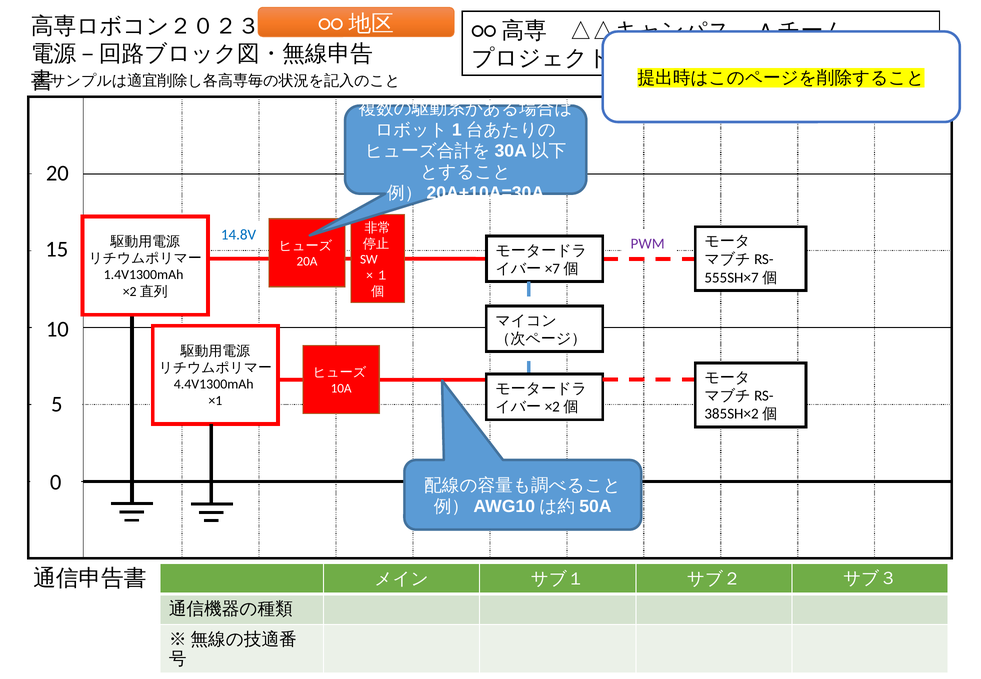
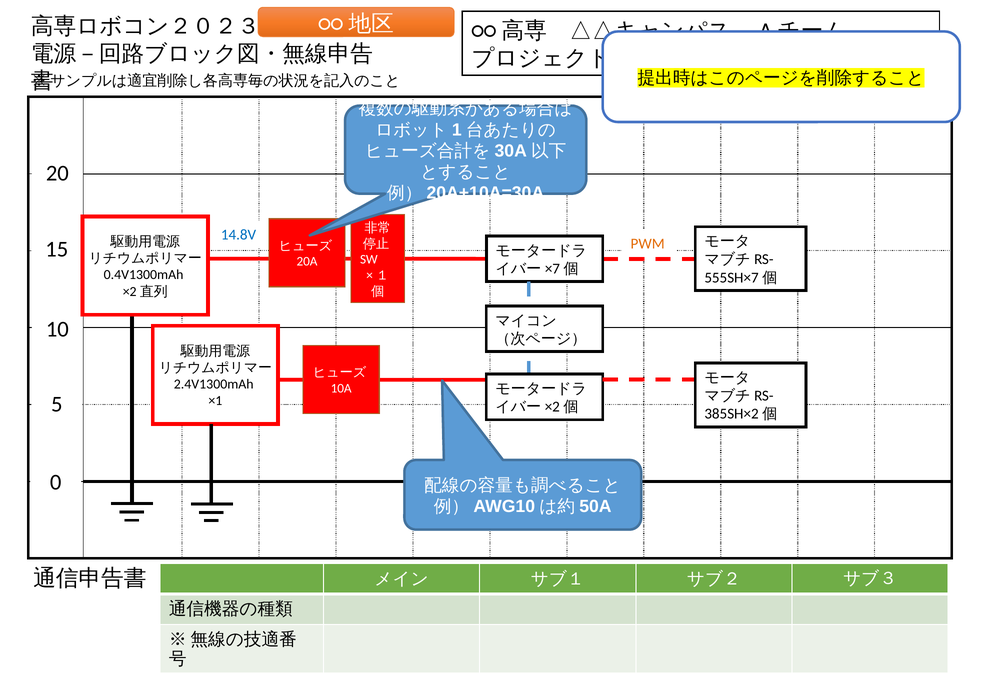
PWM colour: purple -> orange (648, 244)
1.4V1300mAh: 1.4V1300mAh -> 0.4V1300mAh (144, 275)
4.4V1300mAh: 4.4V1300mAh -> 2.4V1300mAh (214, 384)
